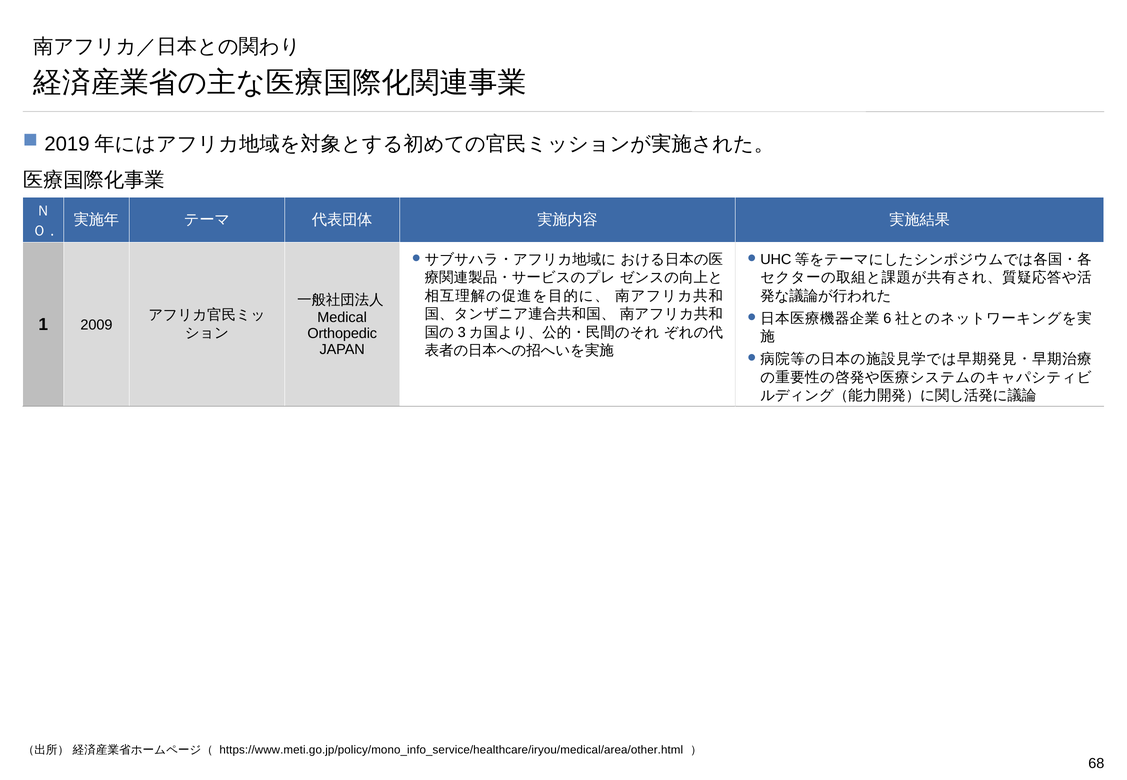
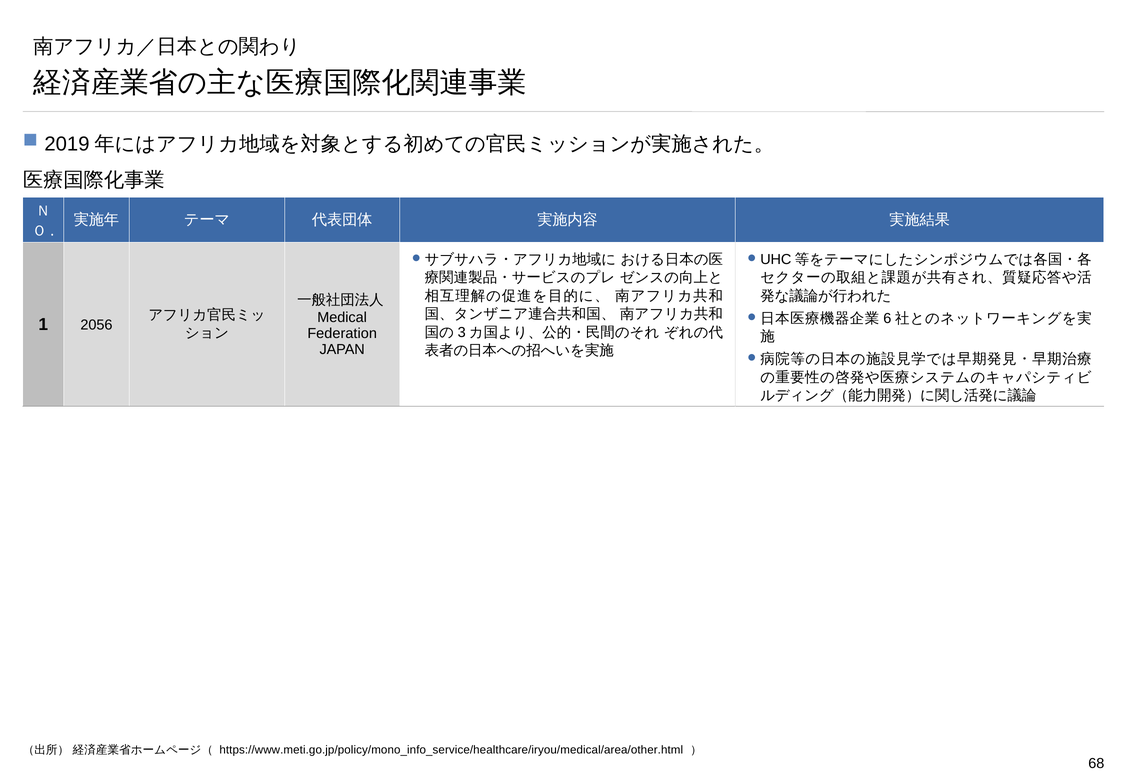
2009: 2009 -> 2056 (96, 325)
Orthopedic: Orthopedic -> Federation (342, 333)
